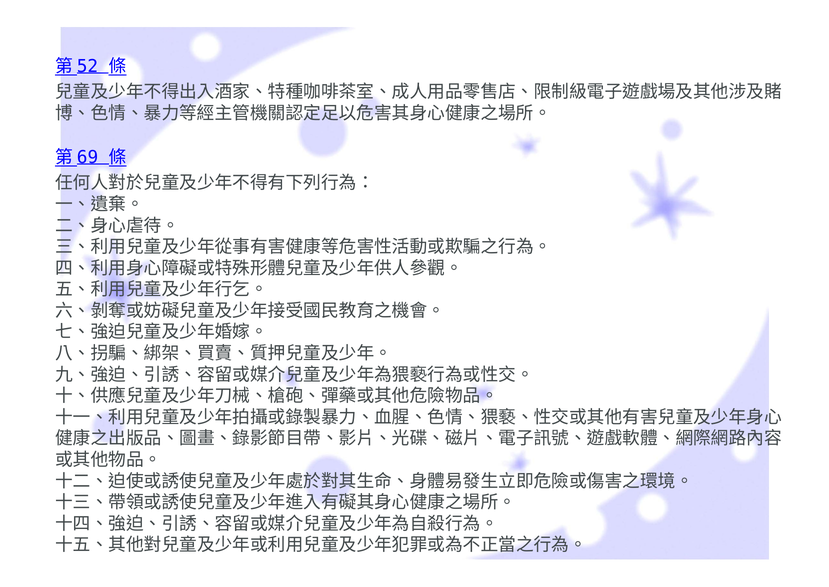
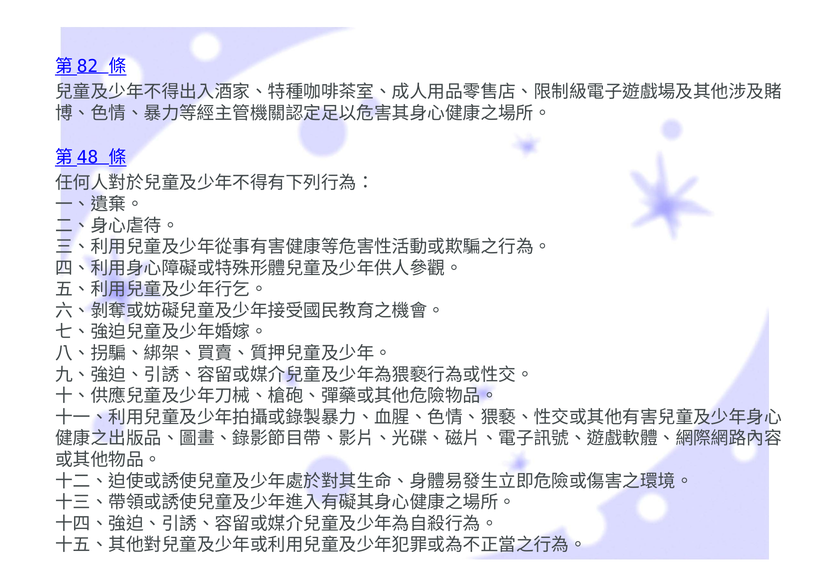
52: 52 -> 82 (87, 66)
69: 69 -> 48 (88, 157)
